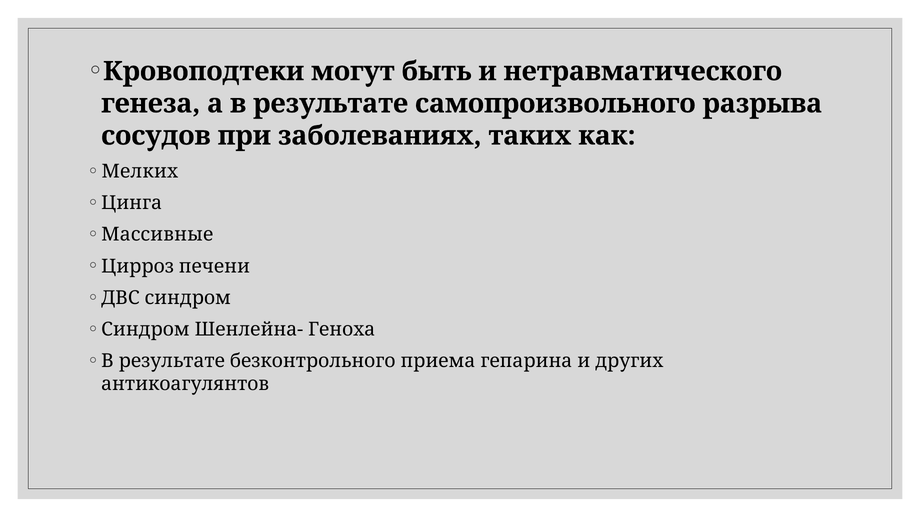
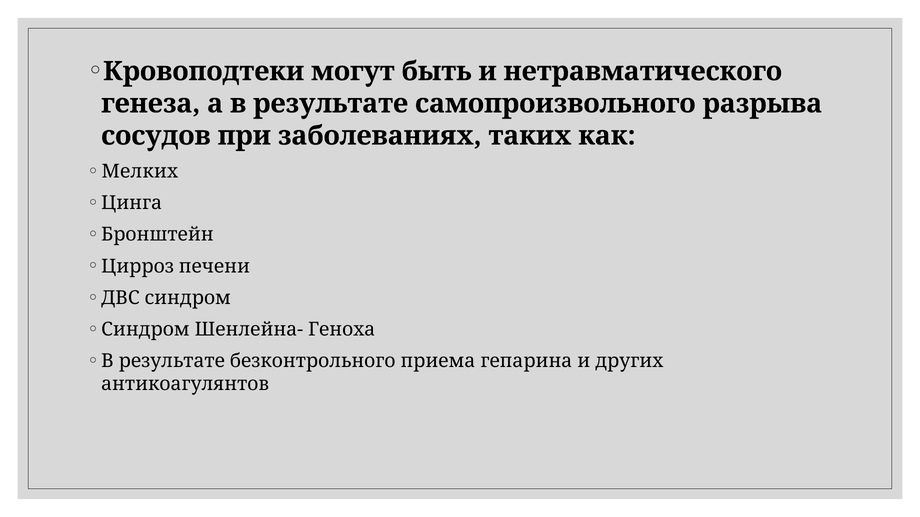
Массивные: Массивные -> Бронштейн (157, 235)
